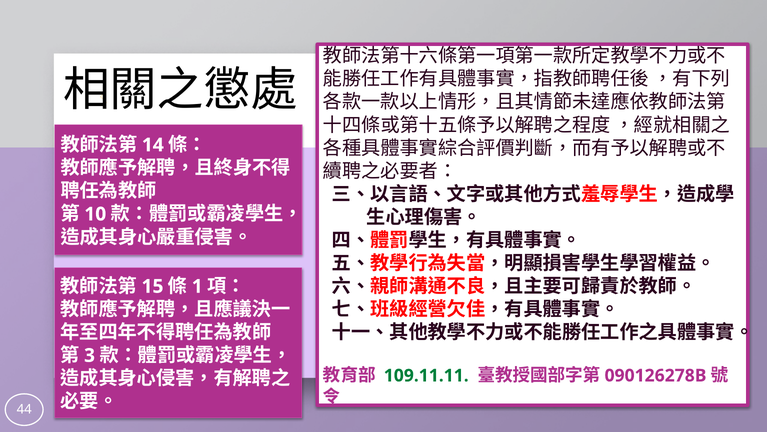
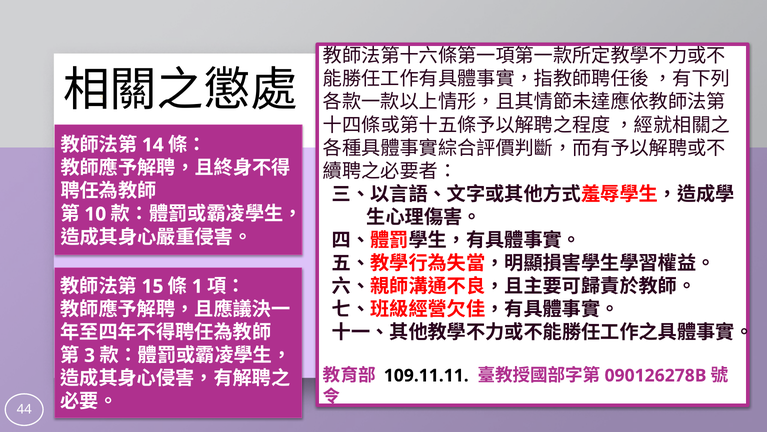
109.11.11 colour: green -> black (426, 375)
